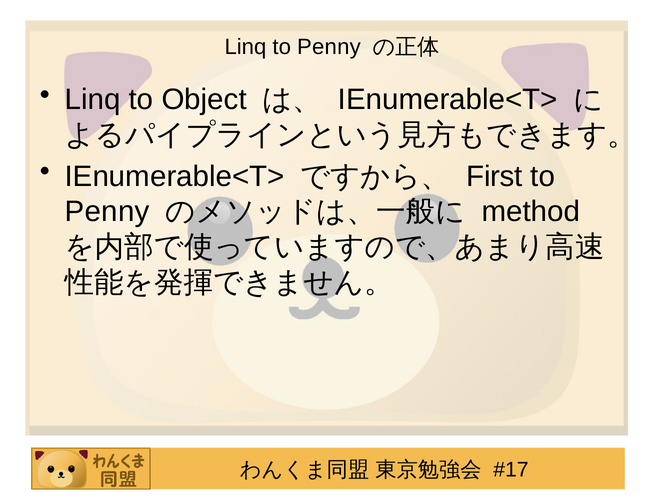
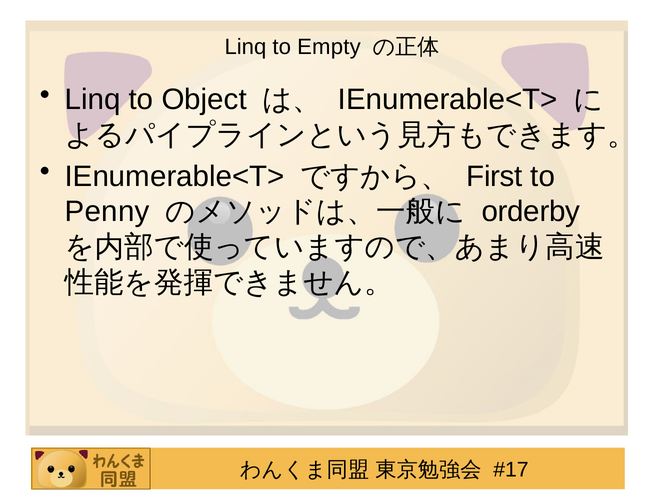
Linq to Penny: Penny -> Empty (329, 47)
method: method -> orderby (531, 212)
